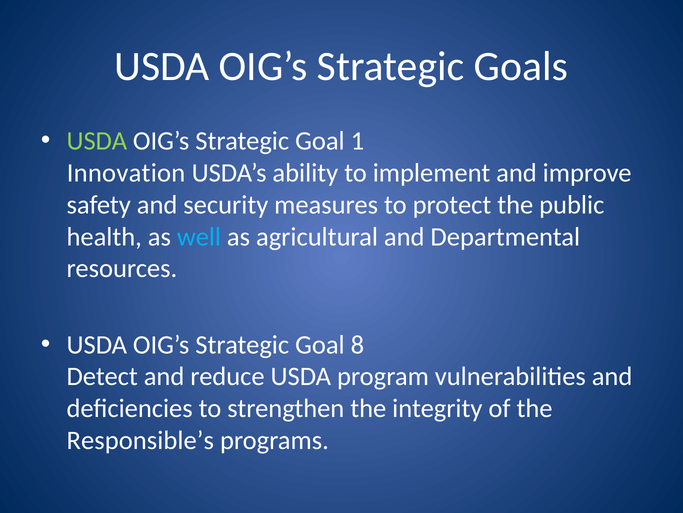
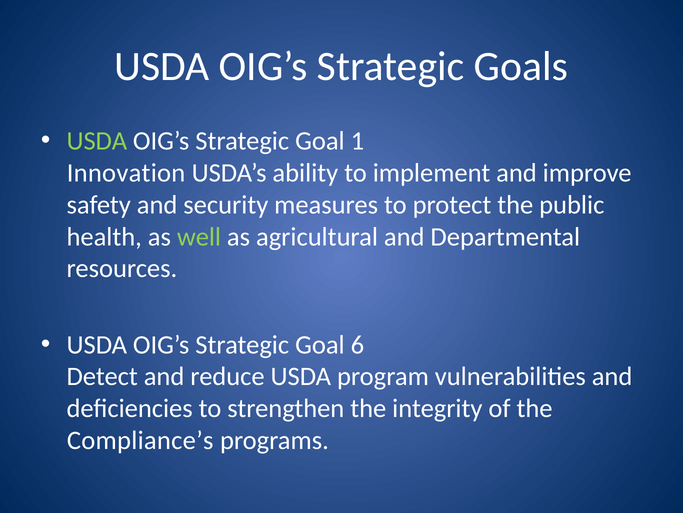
well colour: light blue -> light green (199, 236)
8: 8 -> 6 (357, 344)
Responsible’s: Responsible’s -> Compliance’s (140, 440)
